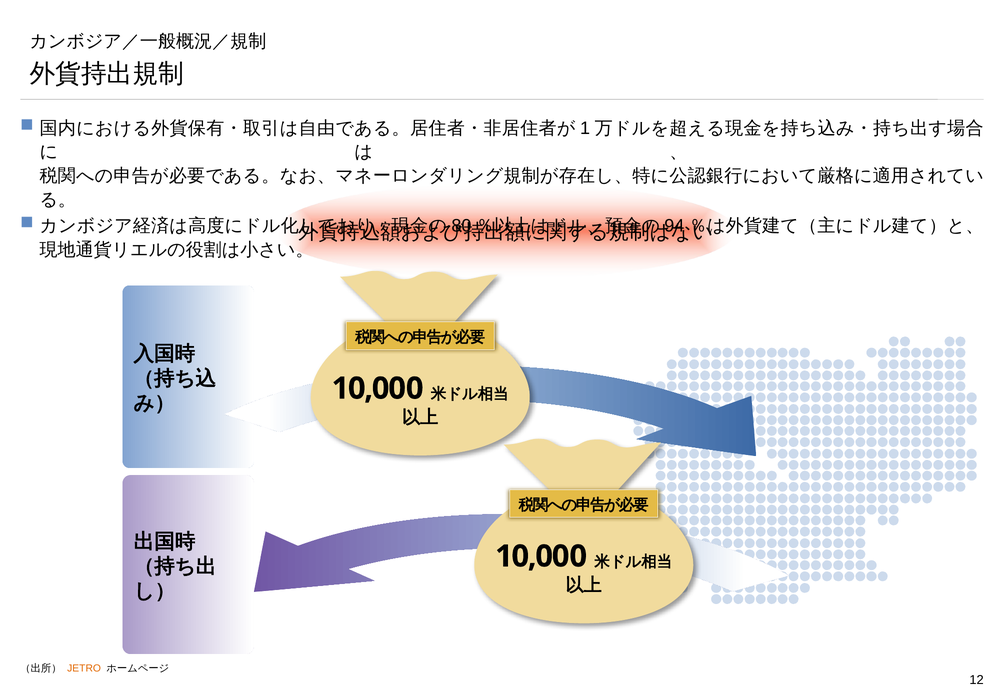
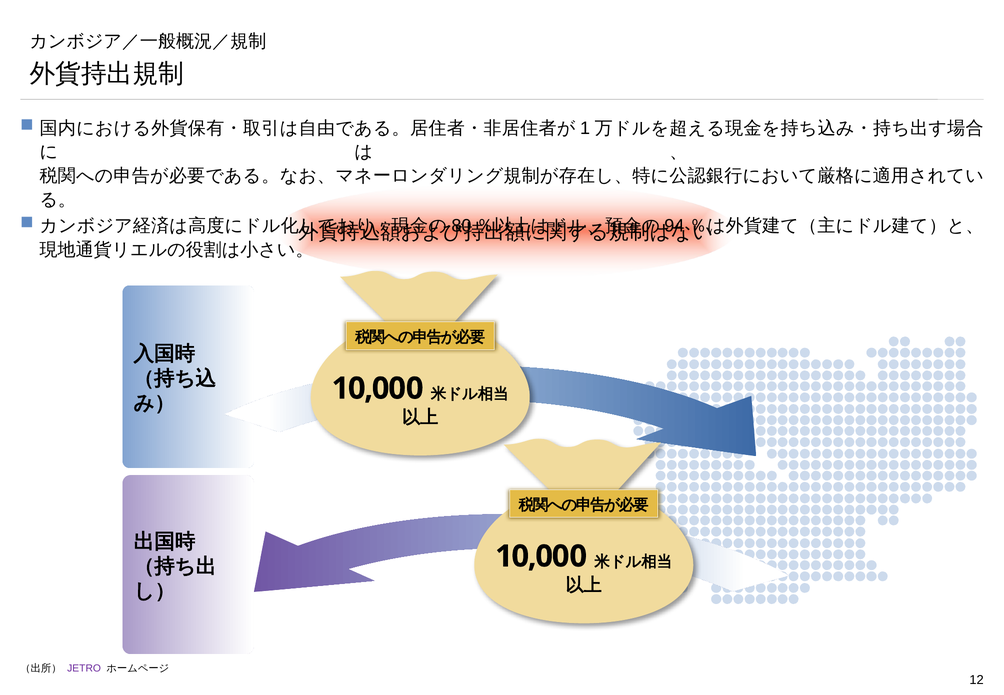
JETRO colour: orange -> purple (84, 668)
